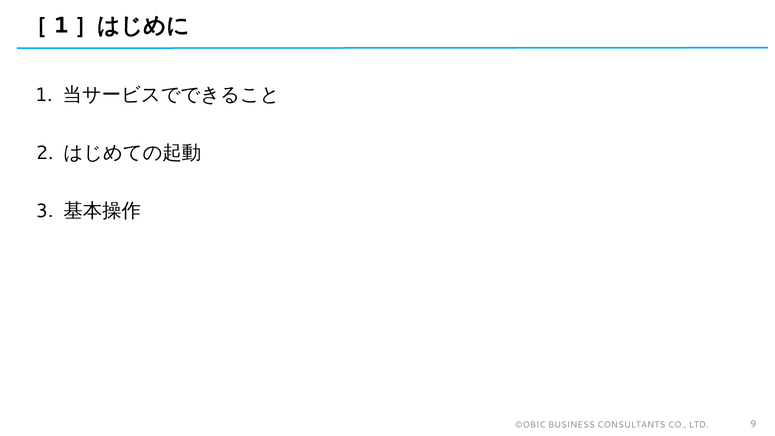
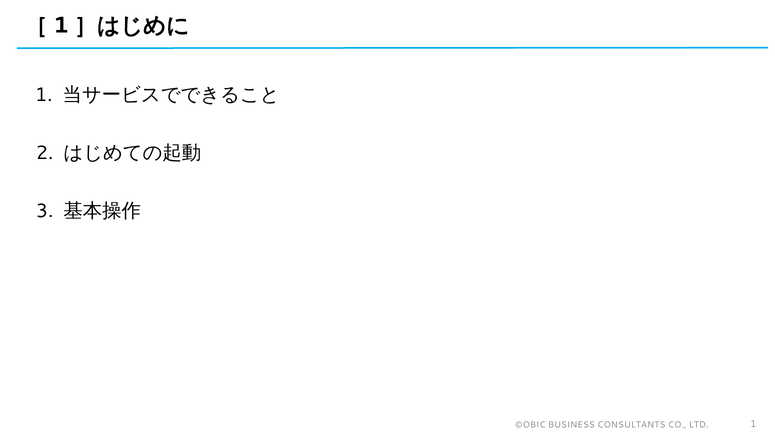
LTD 9: 9 -> 1 (753, 424)
